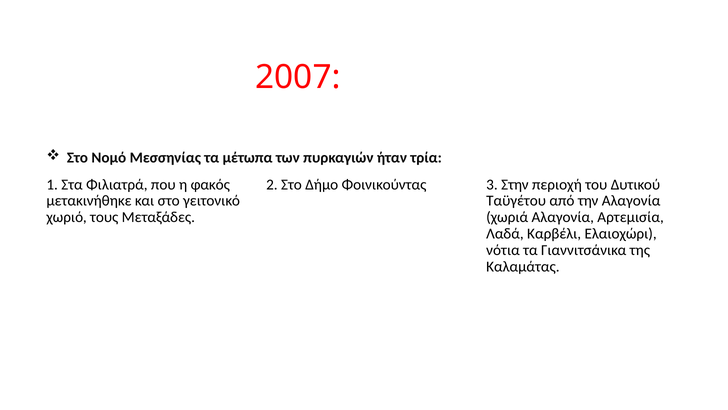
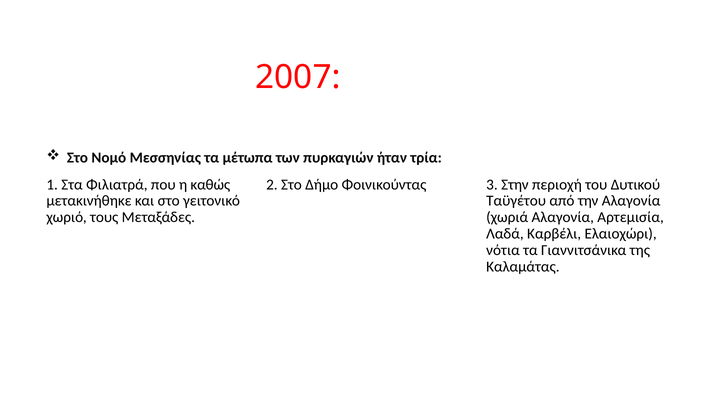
φακός: φακός -> καθώς (210, 184)
